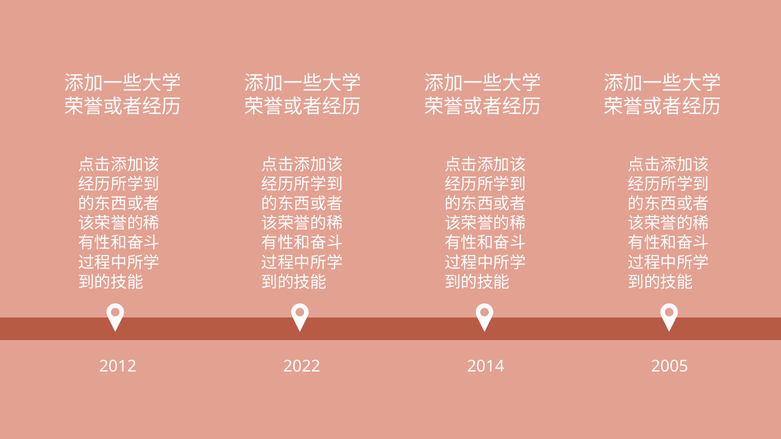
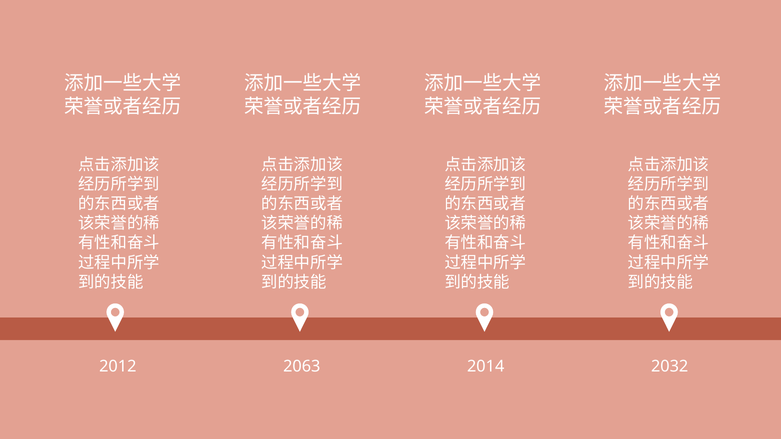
2022: 2022 -> 2063 (302, 366)
2005: 2005 -> 2032 (670, 366)
